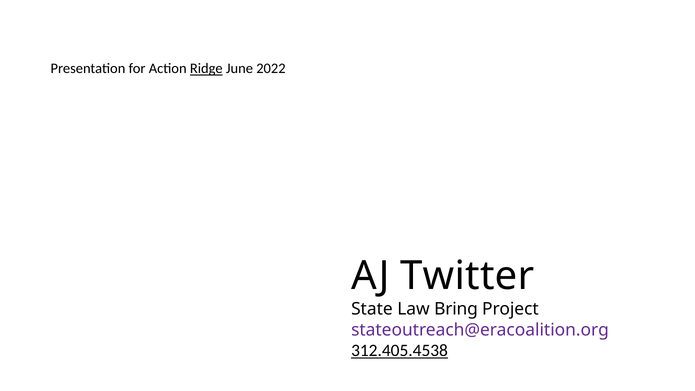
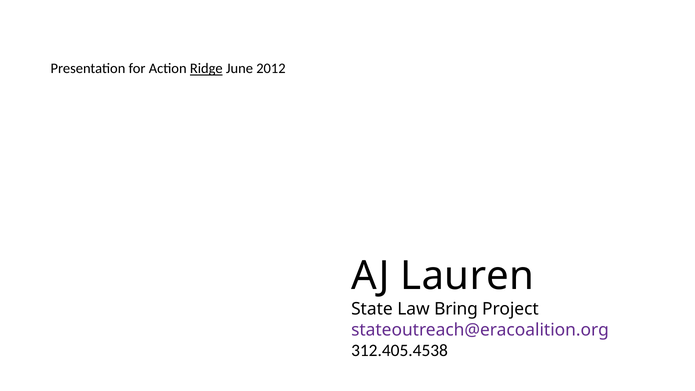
2022: 2022 -> 2012 (271, 69)
Twitter: Twitter -> Lauren (467, 276)
312.405.4538 underline: present -> none (400, 351)
